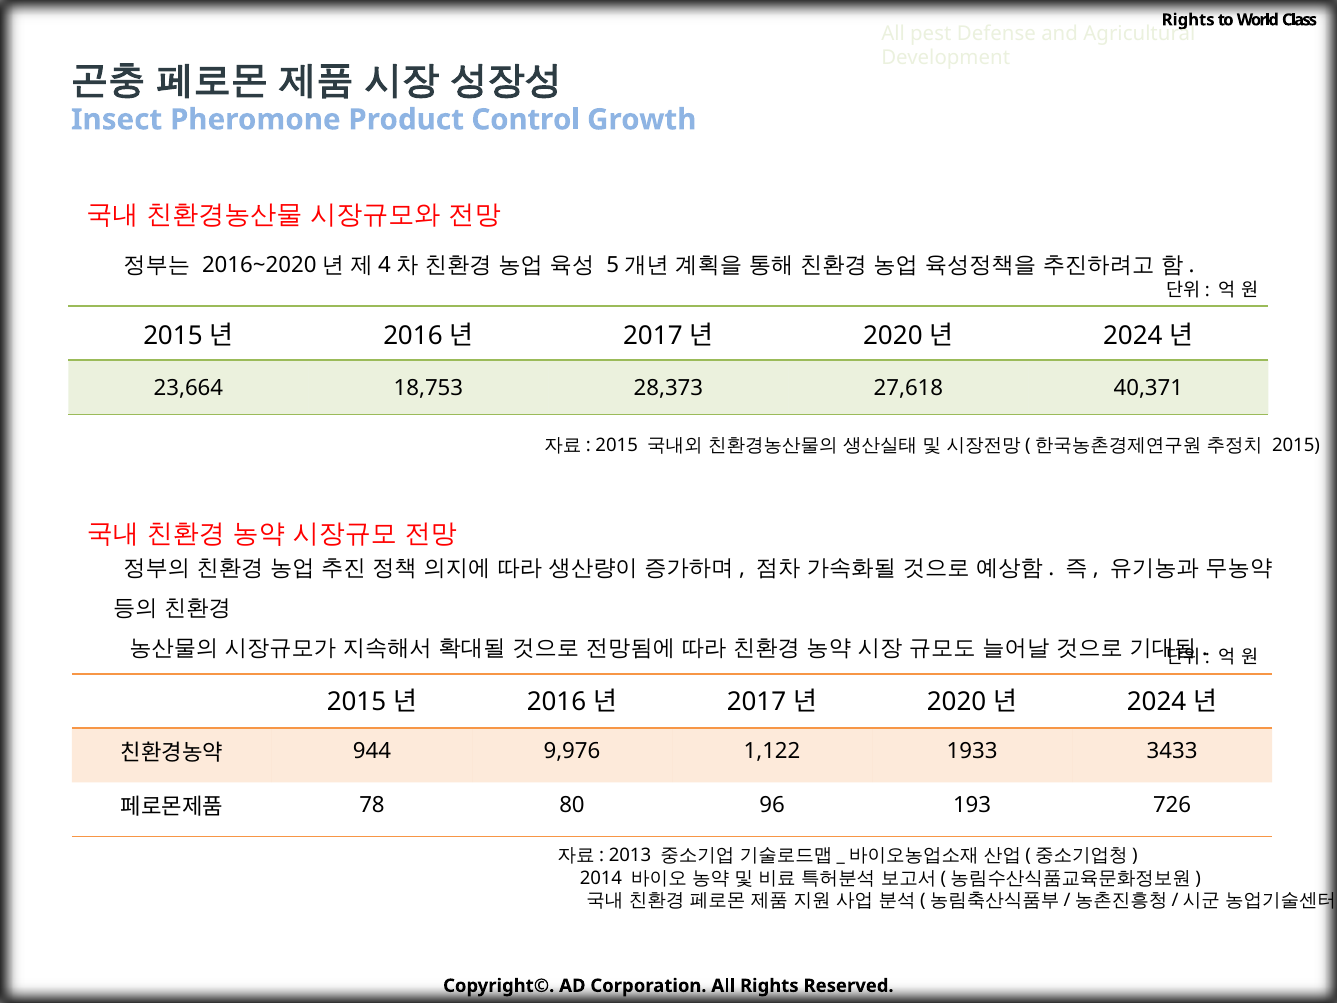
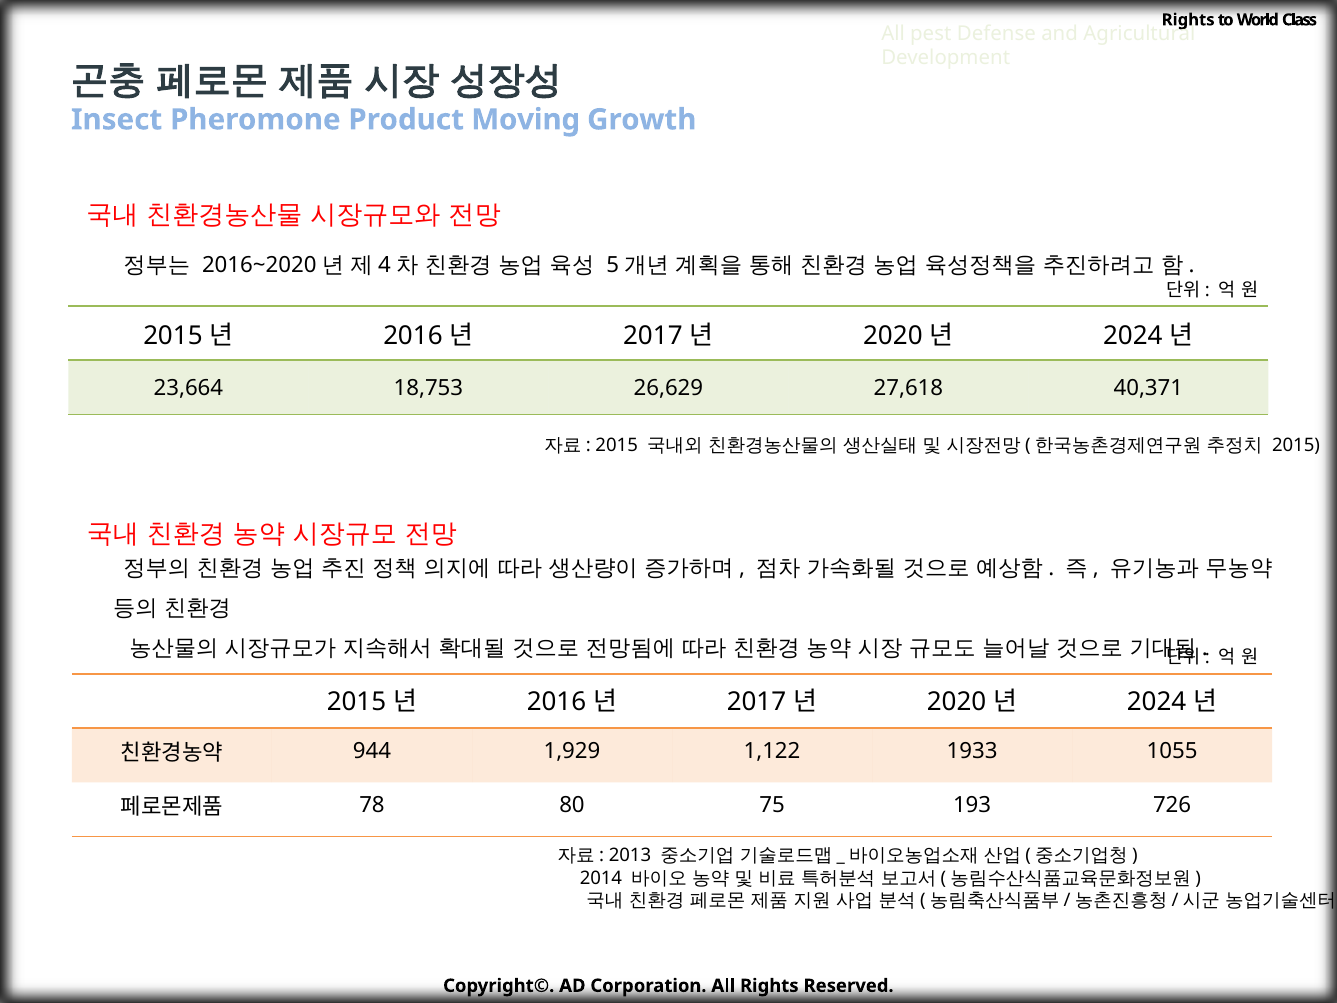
Control: Control -> Moving (526, 120)
28,373: 28,373 -> 26,629 (668, 388)
9,976: 9,976 -> 1,929 (572, 751)
3433: 3433 -> 1055 (1172, 751)
96: 96 -> 75 (772, 805)
